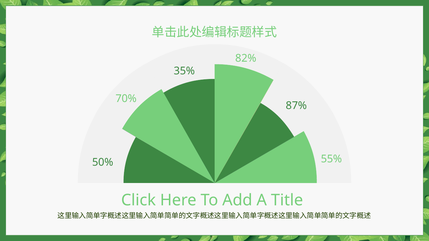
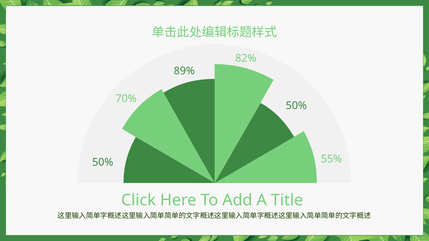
35%: 35% -> 89% (184, 71)
87%: 87% -> 50% (296, 106)
